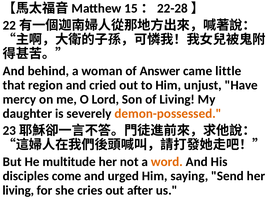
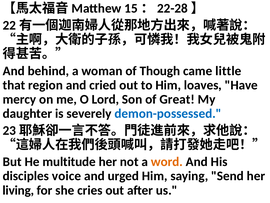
Answer: Answer -> Though (160, 71)
unjust: unjust -> loaves (203, 85)
of Living: Living -> Great (177, 99)
demon-possessed colour: orange -> blue (168, 113)
come: come -> voice (67, 176)
